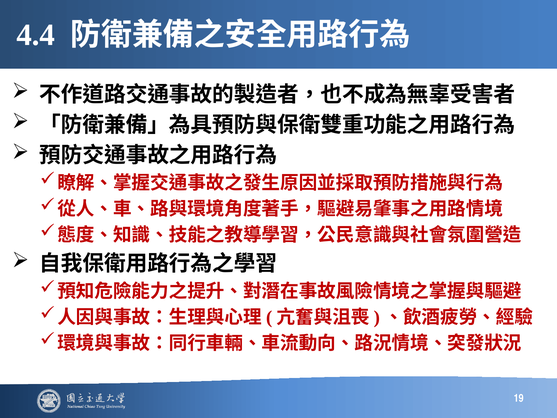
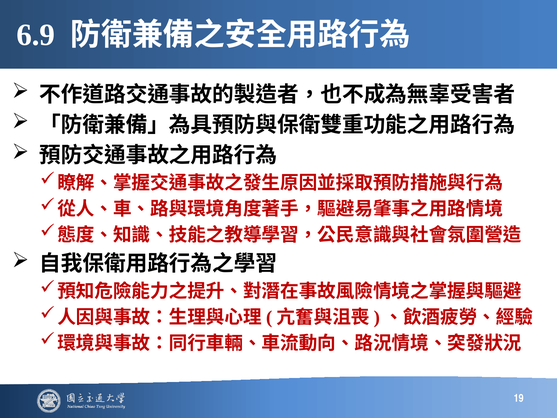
4.4: 4.4 -> 6.9 (36, 35)
